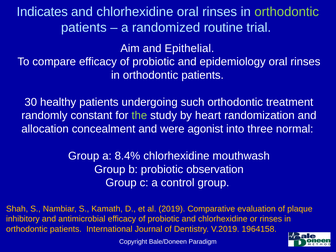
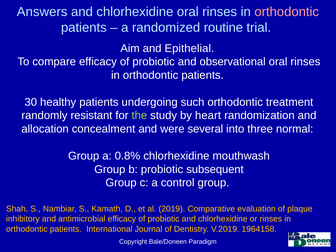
Indicates: Indicates -> Answers (42, 12)
orthodontic colour: light green -> pink (287, 12)
epidemiology: epidemiology -> observational (233, 62)
constant: constant -> resistant (91, 116)
agonist: agonist -> several (205, 129)
8.4%: 8.4% -> 0.8% (127, 156)
observation: observation -> subsequent (215, 169)
